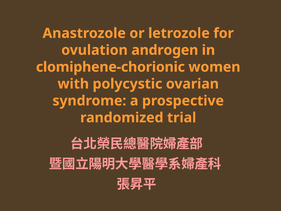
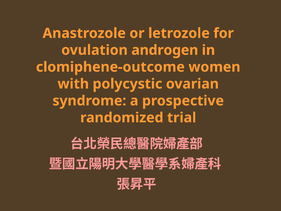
clomiphene-chorionic: clomiphene-chorionic -> clomiphene-outcome (110, 67)
